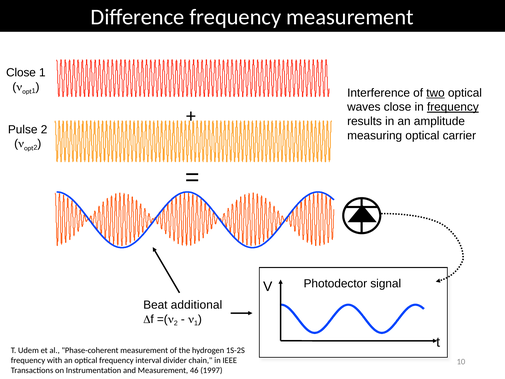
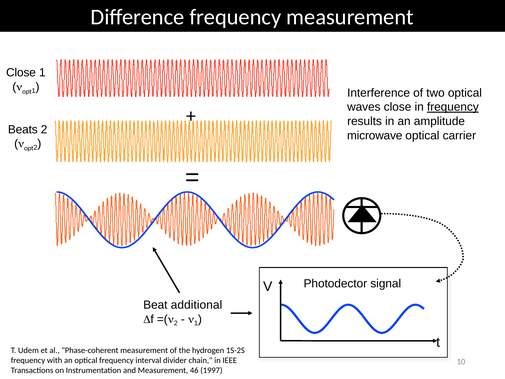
two underline: present -> none (435, 93)
Pulse: Pulse -> Beats (23, 129)
measuring: measuring -> microwave (375, 135)
